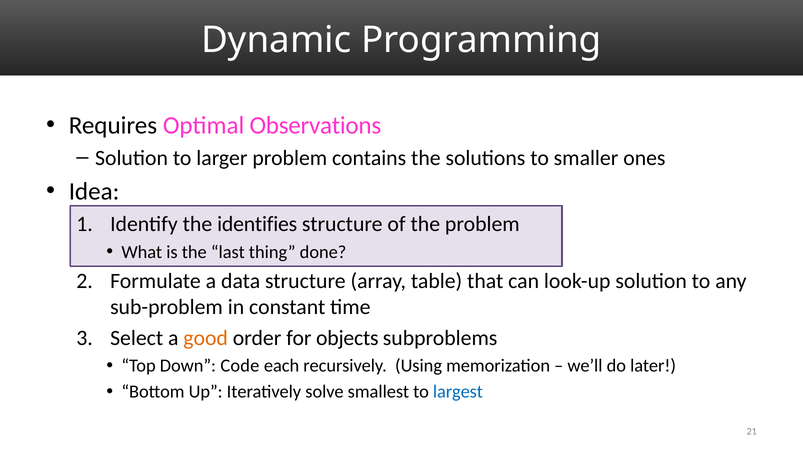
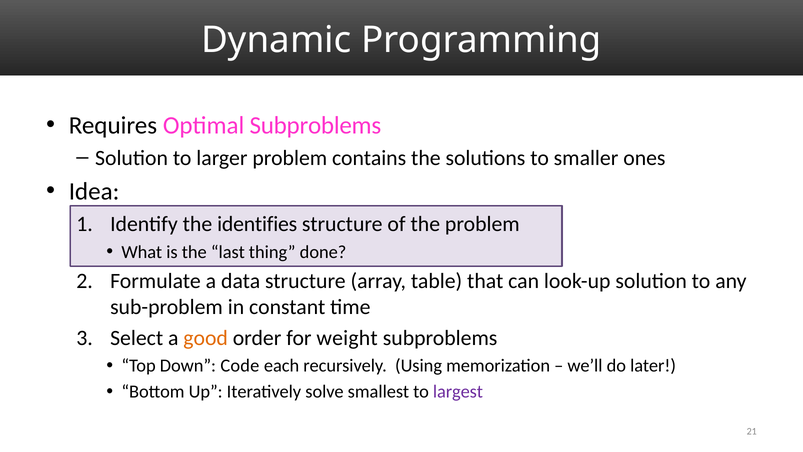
Optimal Observations: Observations -> Subproblems (315, 125)
objects: objects -> weight (347, 338)
largest colour: blue -> purple (458, 392)
